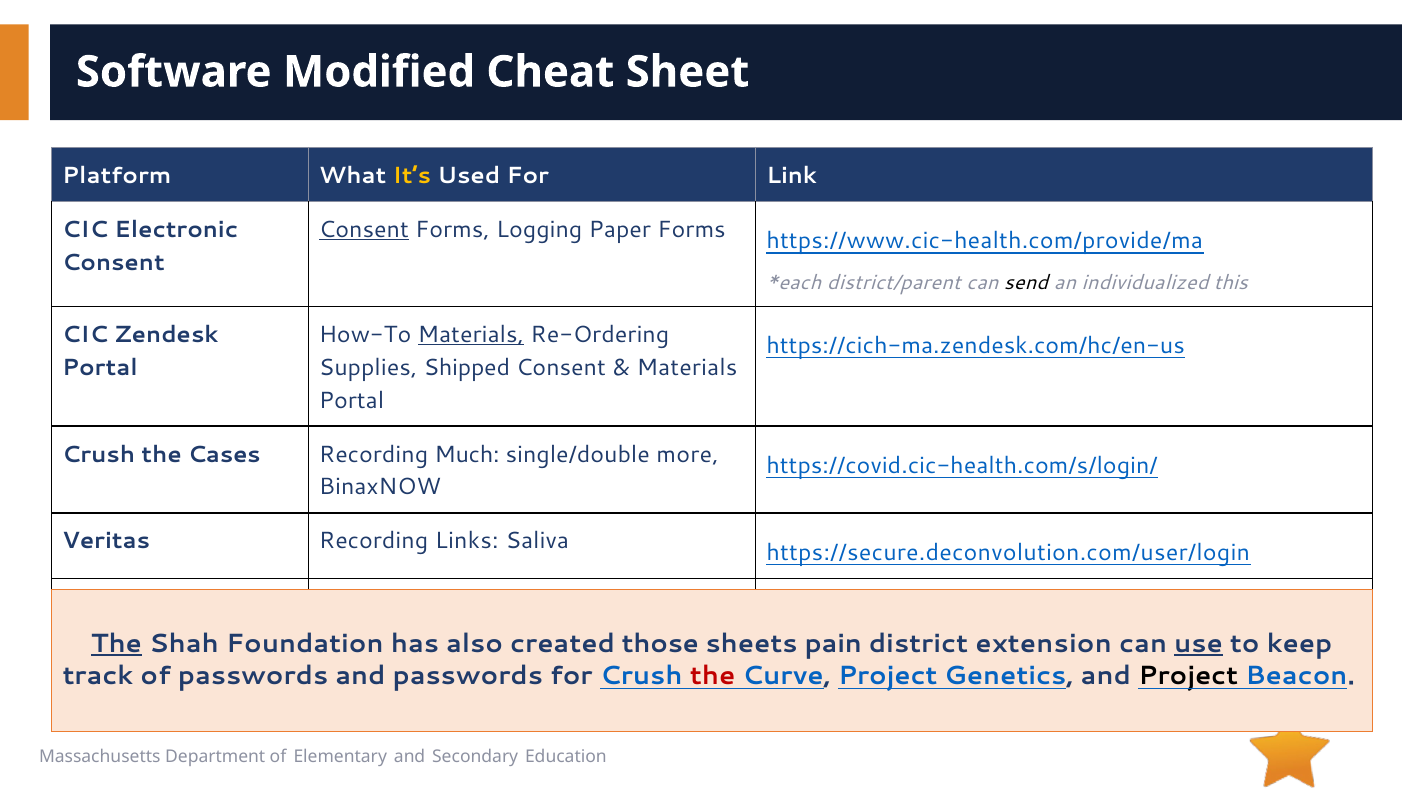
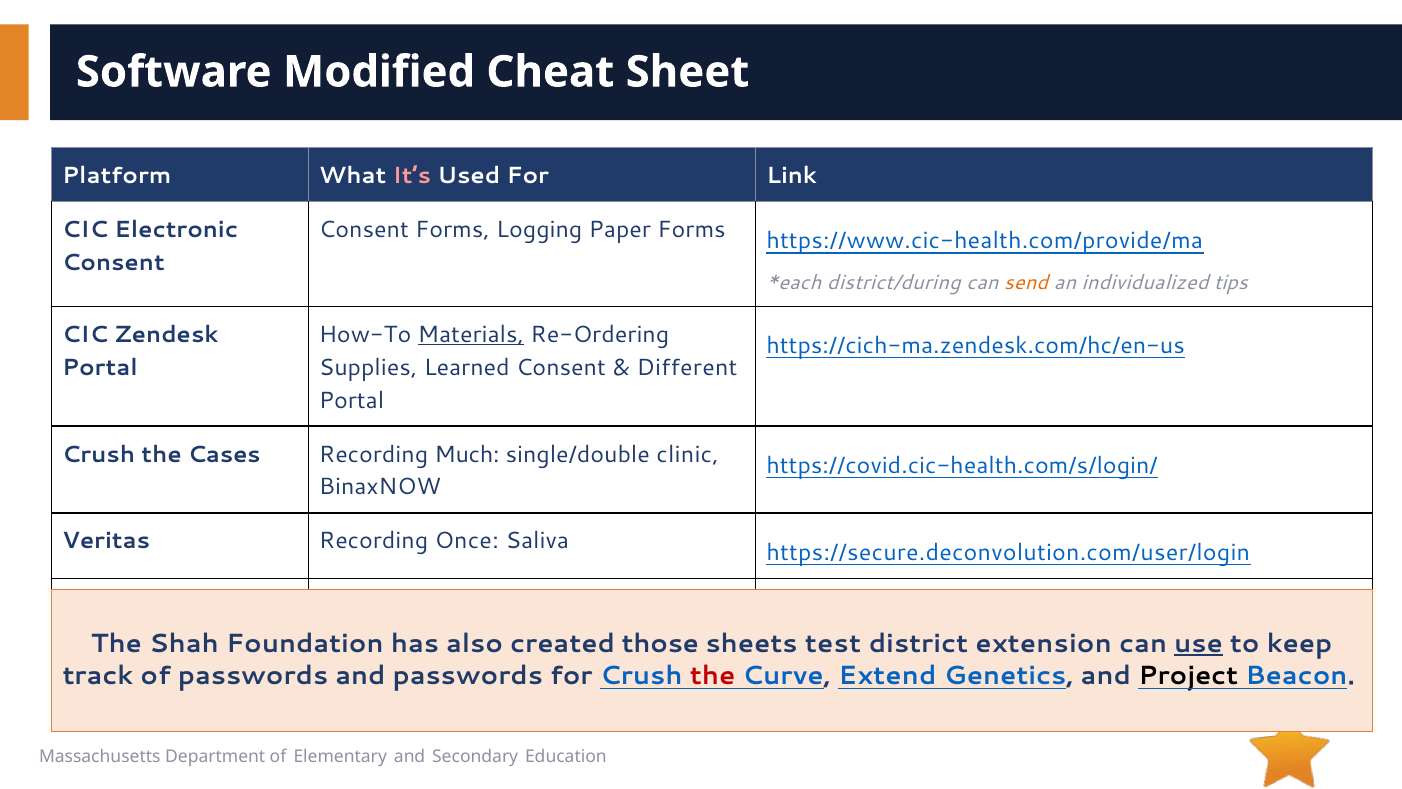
It’s colour: yellow -> pink (412, 176)
Consent underline: present -> none (364, 230)
district/parent: district/parent -> district/during (894, 282)
send colour: black -> orange (1026, 282)
this: this -> tips (1231, 282)
Shipped: Shipped -> Learned (467, 367)
Materials: Materials -> Different (687, 367)
more: more -> clinic (688, 454)
Links: Links -> Once (467, 541)
The underline: present -> none (116, 644)
pain: pain -> test (833, 644)
Curve Project: Project -> Extend (888, 675)
